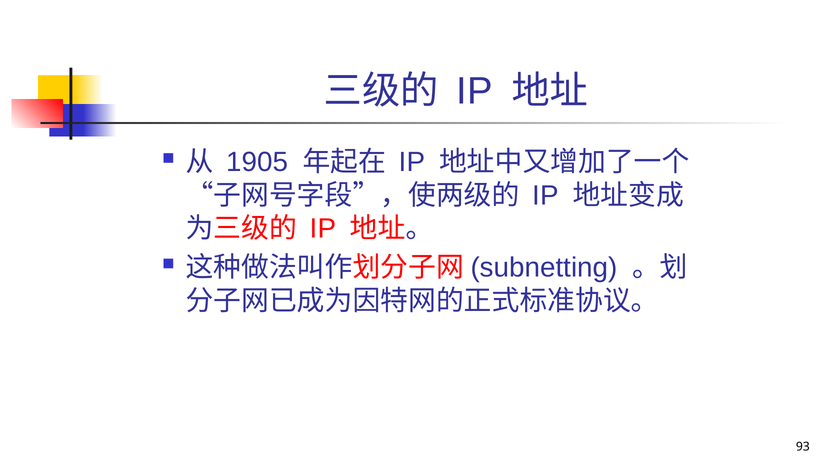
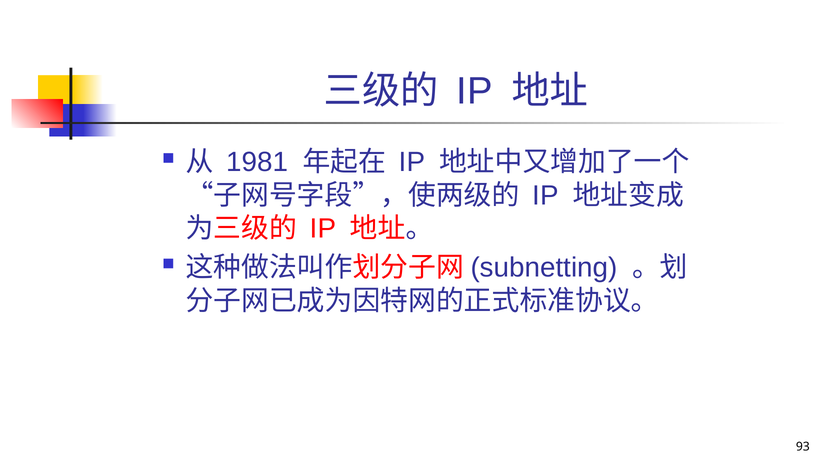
1905: 1905 -> 1981 (257, 162)
